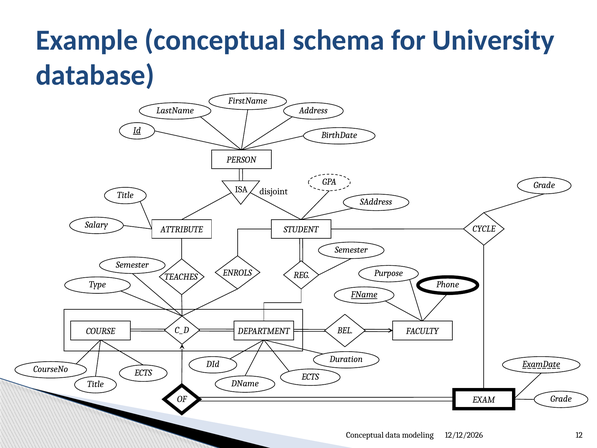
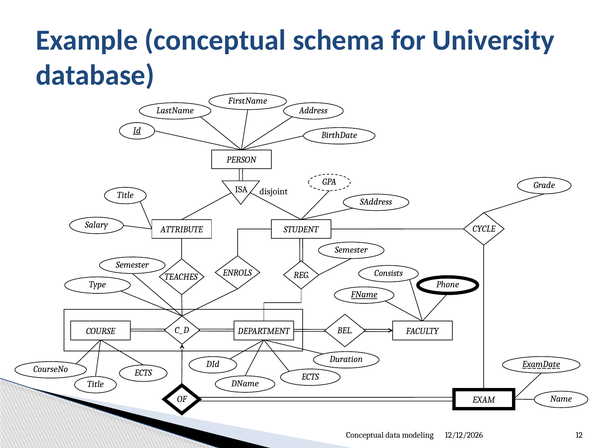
Purpose: Purpose -> Consists (389, 273)
Grade: Grade -> Name (561, 399)
